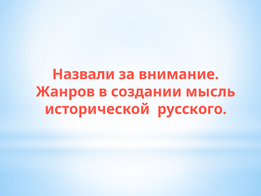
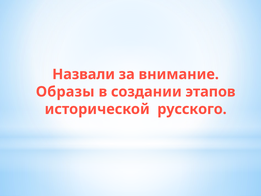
Жанров: Жанров -> Образы (65, 92)
мысль: мысль -> этапов (210, 92)
